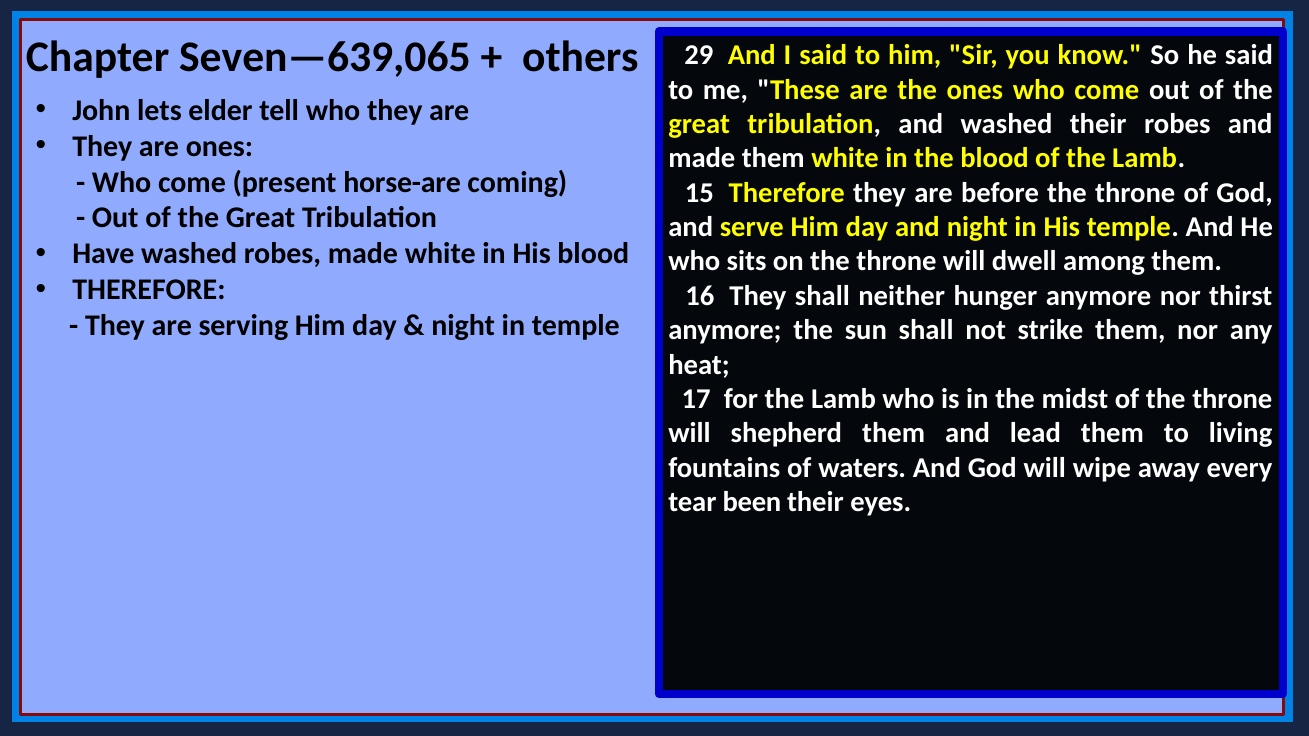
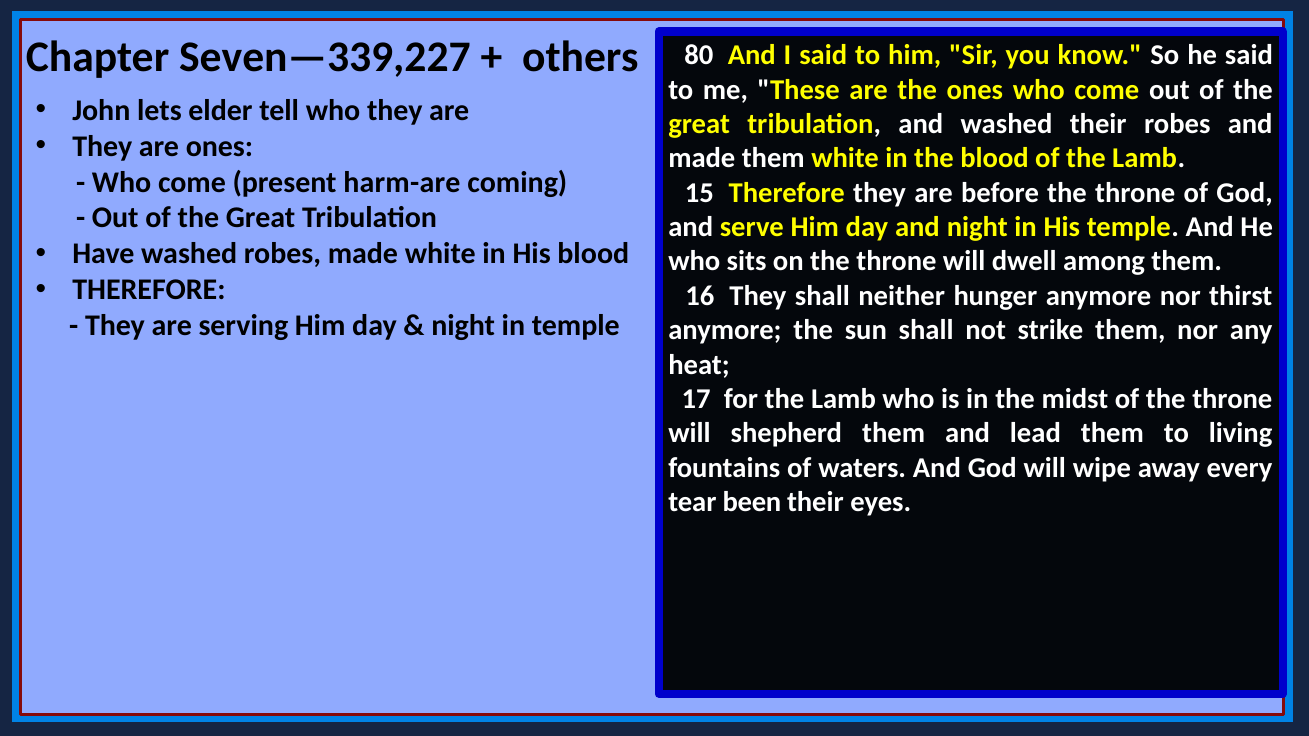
Seven—639,065: Seven—639,065 -> Seven—339,227 (325, 57)
29: 29 -> 80 (699, 55)
horse-are: horse-are -> harm-are (402, 182)
